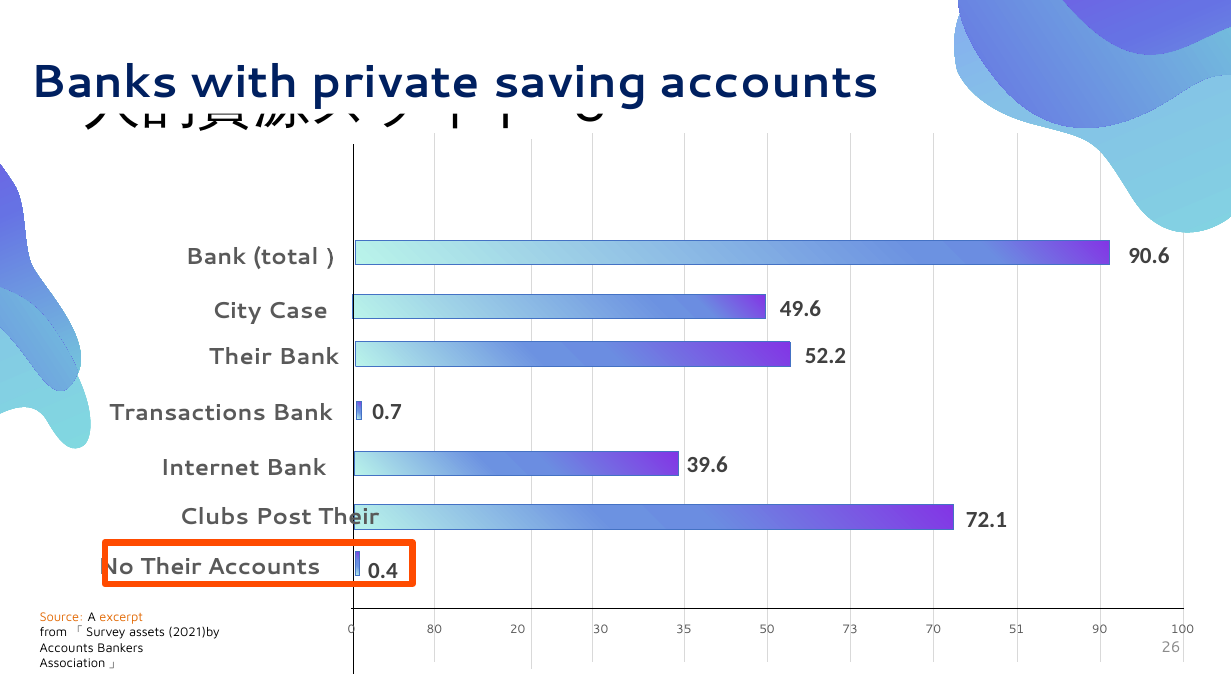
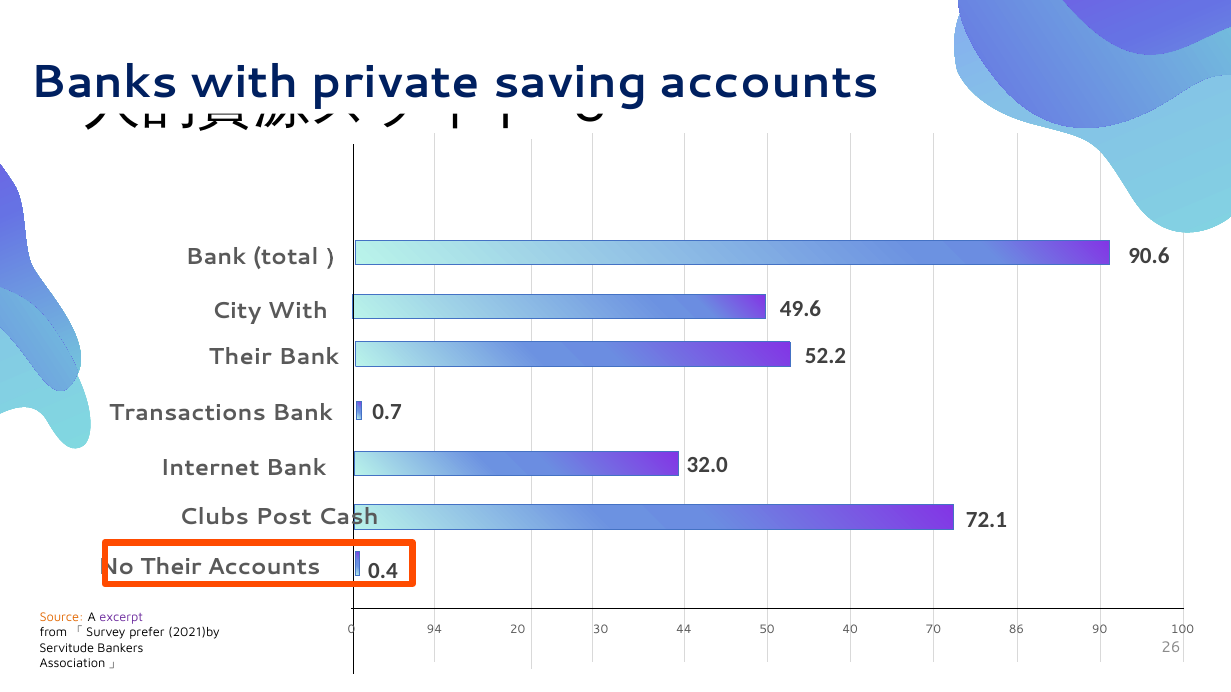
City Case: Case -> With (298, 311)
39.6: 39.6 -> 32.0 (707, 465)
Post Their: Their -> Cash (348, 517)
excerpt colour: orange -> purple (121, 618)
80: 80 -> 94 (434, 630)
35: 35 -> 44 (684, 630)
73: 73 -> 40 (850, 630)
51: 51 -> 86 (1016, 630)
assets: assets -> prefer (147, 633)
Accounts: Accounts -> Servitude (67, 649)
